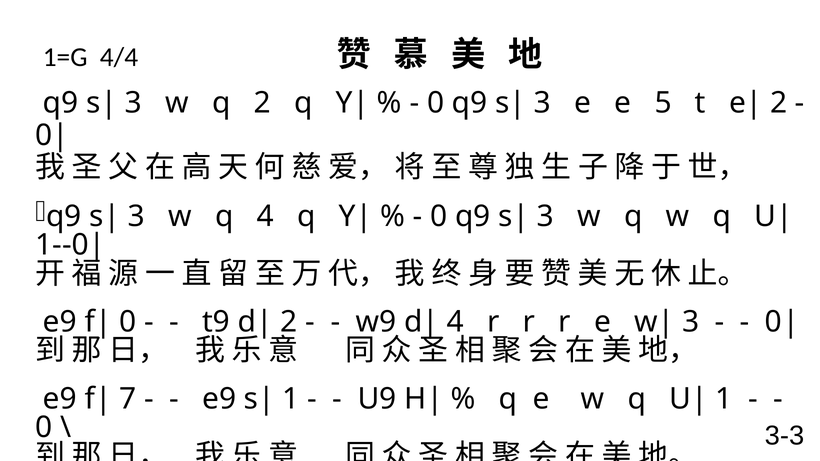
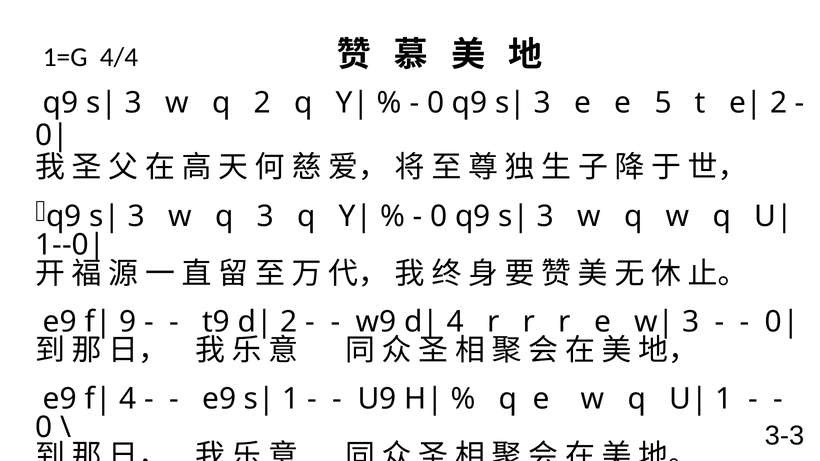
q 4: 4 -> 3 (265, 216)
0: 0 -> 9 (128, 322)
7: 7 -> 4 (128, 399)
